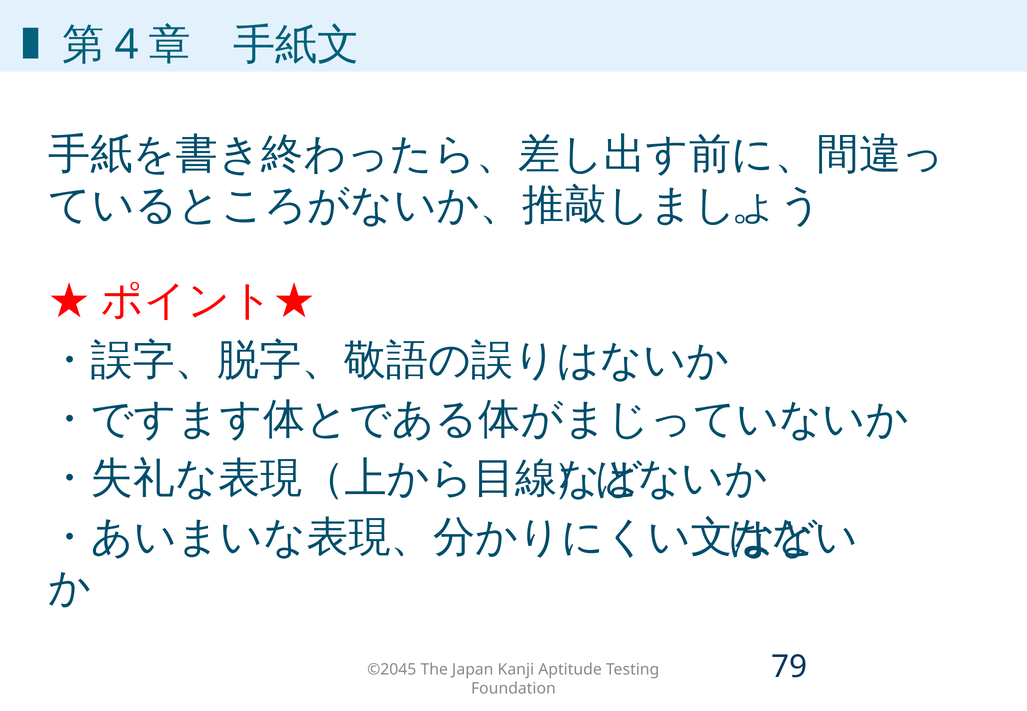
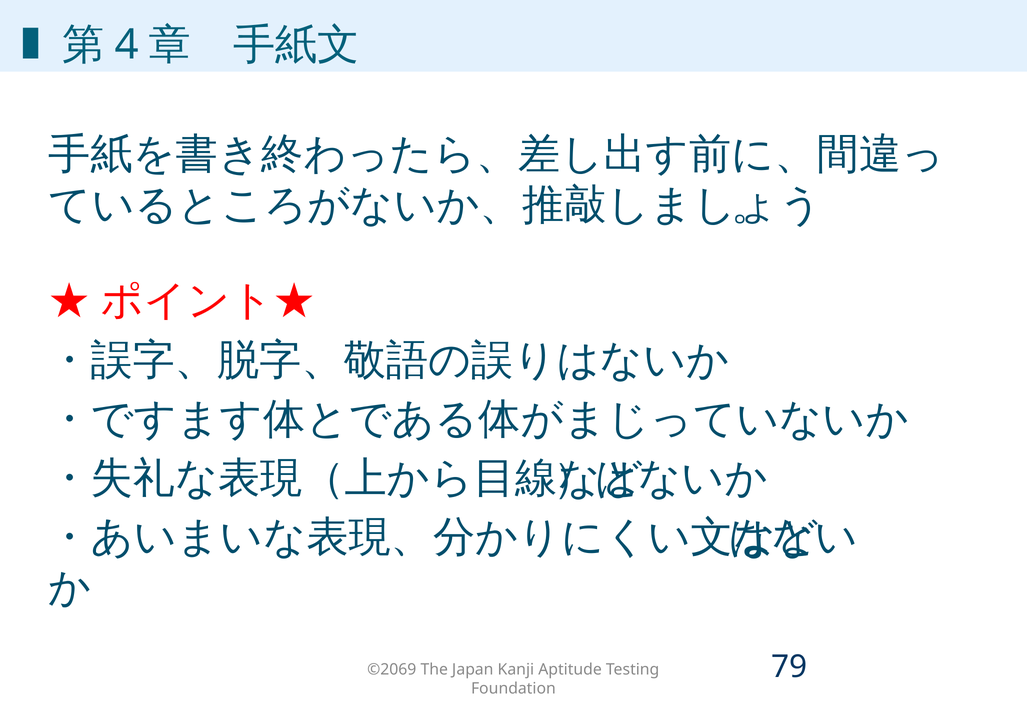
©2045: ©2045 -> ©2069 (392, 670)
